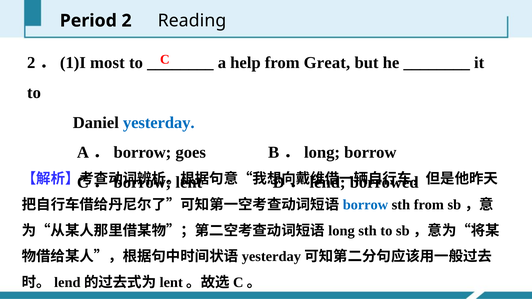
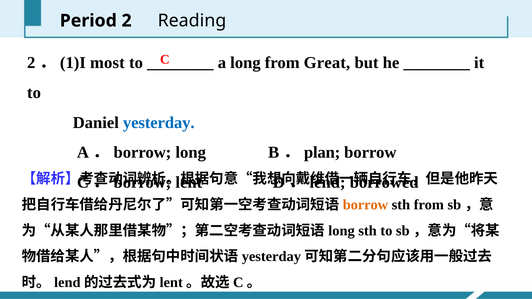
a help: help -> long (245, 63)
borrow goes: goes -> long (191, 153)
long: long -> plan (322, 153)
borrow colour: blue -> orange (365, 205)
